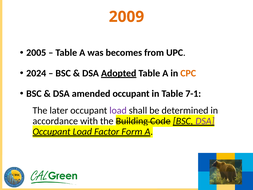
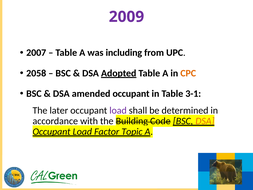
2009 colour: orange -> purple (126, 17)
2005: 2005 -> 2007 (36, 53)
becomes: becomes -> including (124, 53)
2024: 2024 -> 2058 (36, 73)
7-1: 7-1 -> 3-1 (193, 94)
DSA colour: purple -> orange (205, 121)
Form: Form -> Topic (132, 131)
